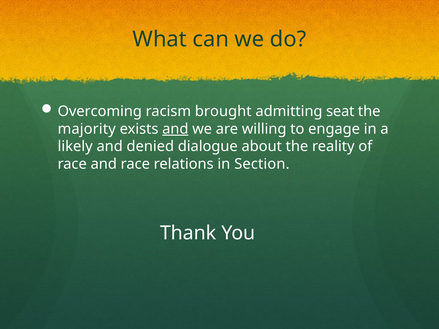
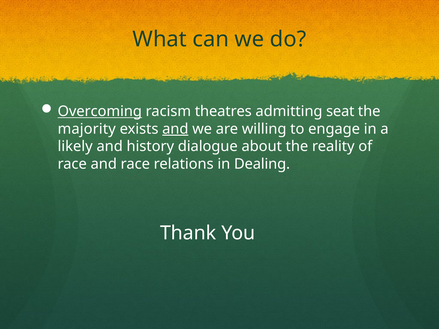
Overcoming underline: none -> present (100, 111)
brought: brought -> theatres (223, 111)
denied: denied -> history (150, 147)
Section: Section -> Dealing (262, 164)
